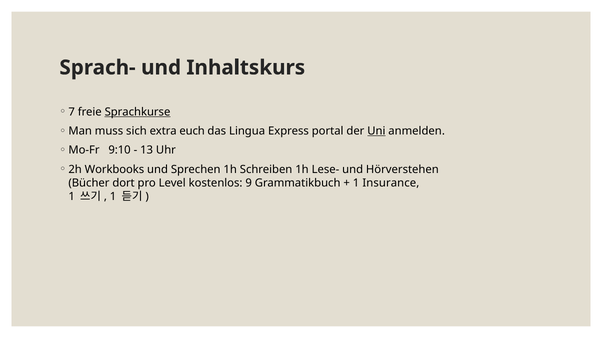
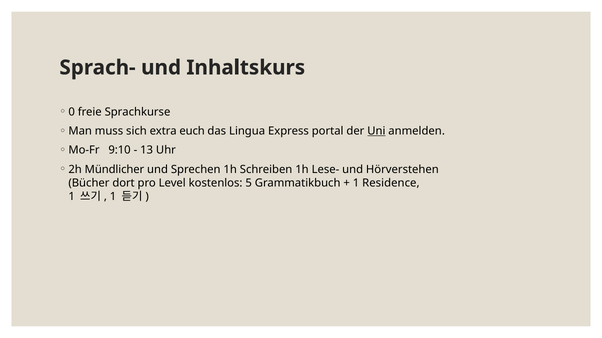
7: 7 -> 0 (72, 112)
Sprachkurse underline: present -> none (138, 112)
Workbooks: Workbooks -> Mündlicher (115, 170)
9: 9 -> 5 (249, 183)
Insurance: Insurance -> Residence (391, 183)
